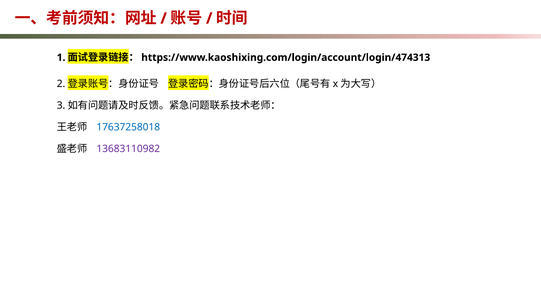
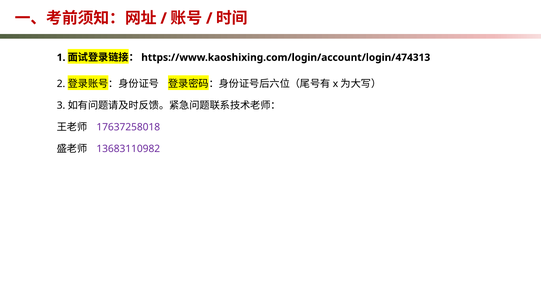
17637258018 colour: blue -> purple (128, 127)
